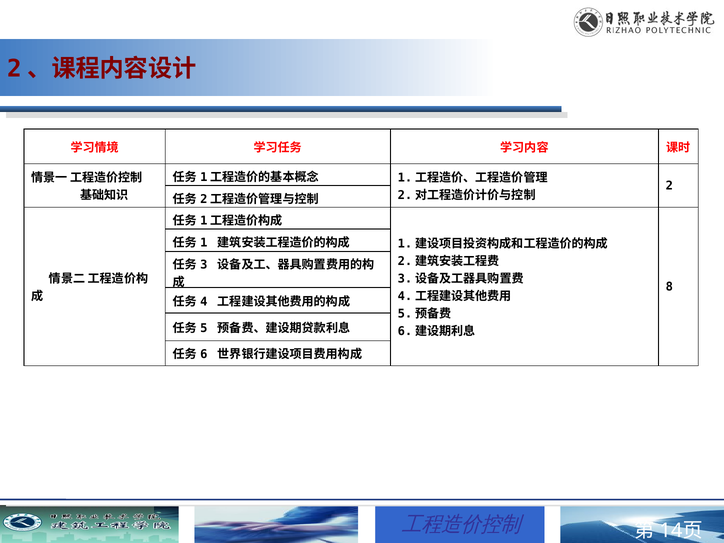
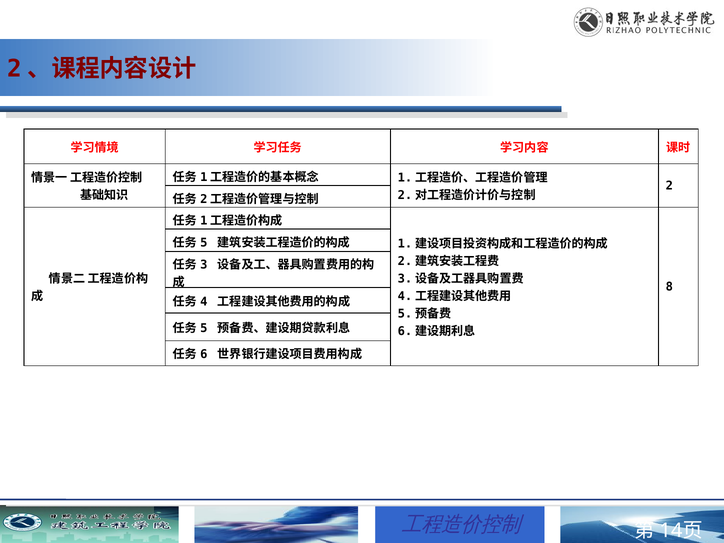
1: 1 -> 5 (204, 243)
